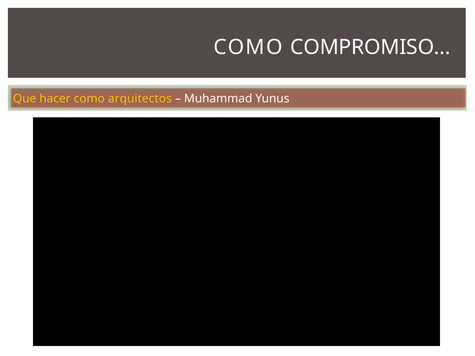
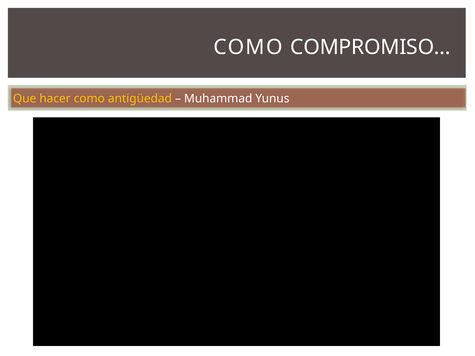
arquitectos: arquitectos -> antigüedad (140, 99)
